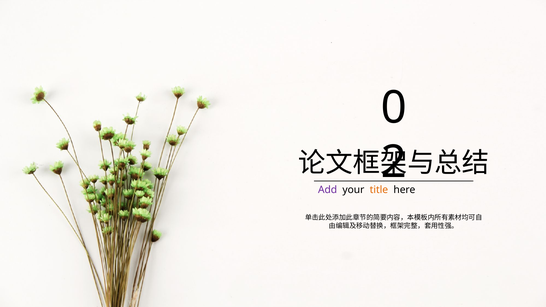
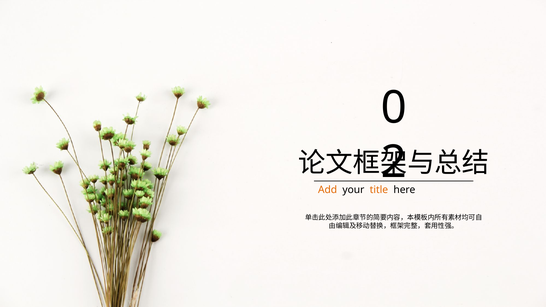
Add colour: purple -> orange (328, 190)
